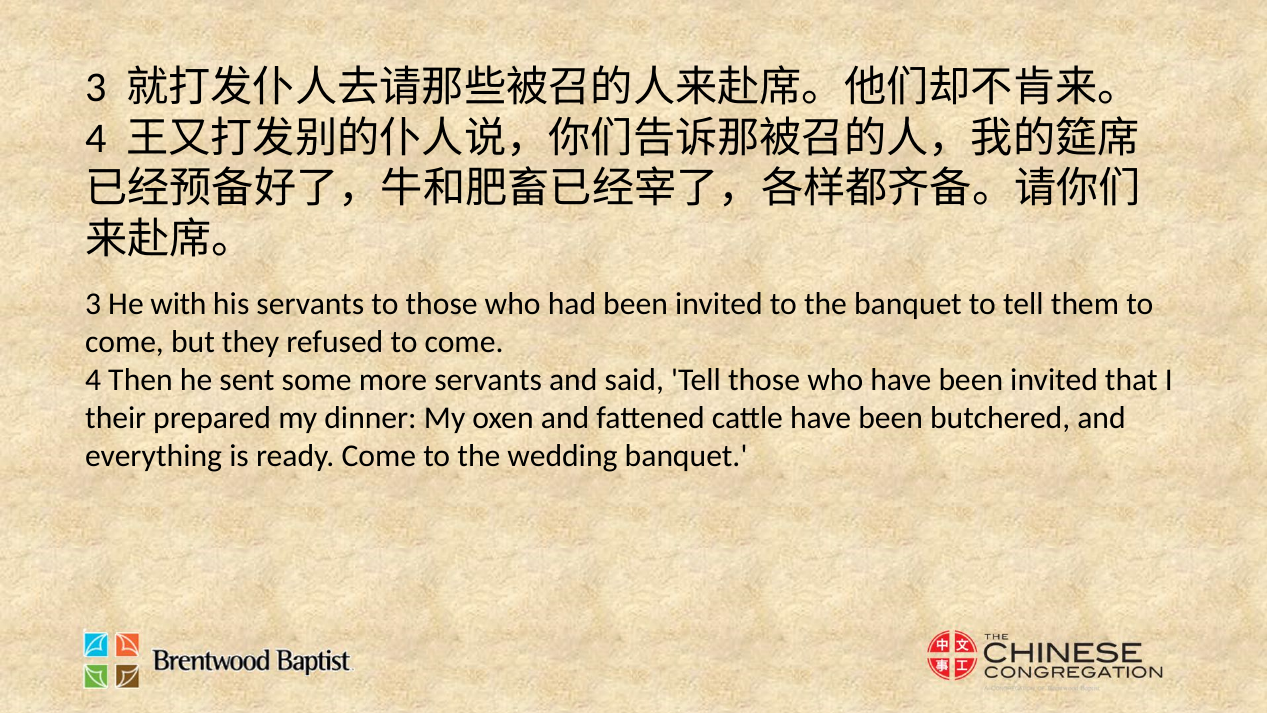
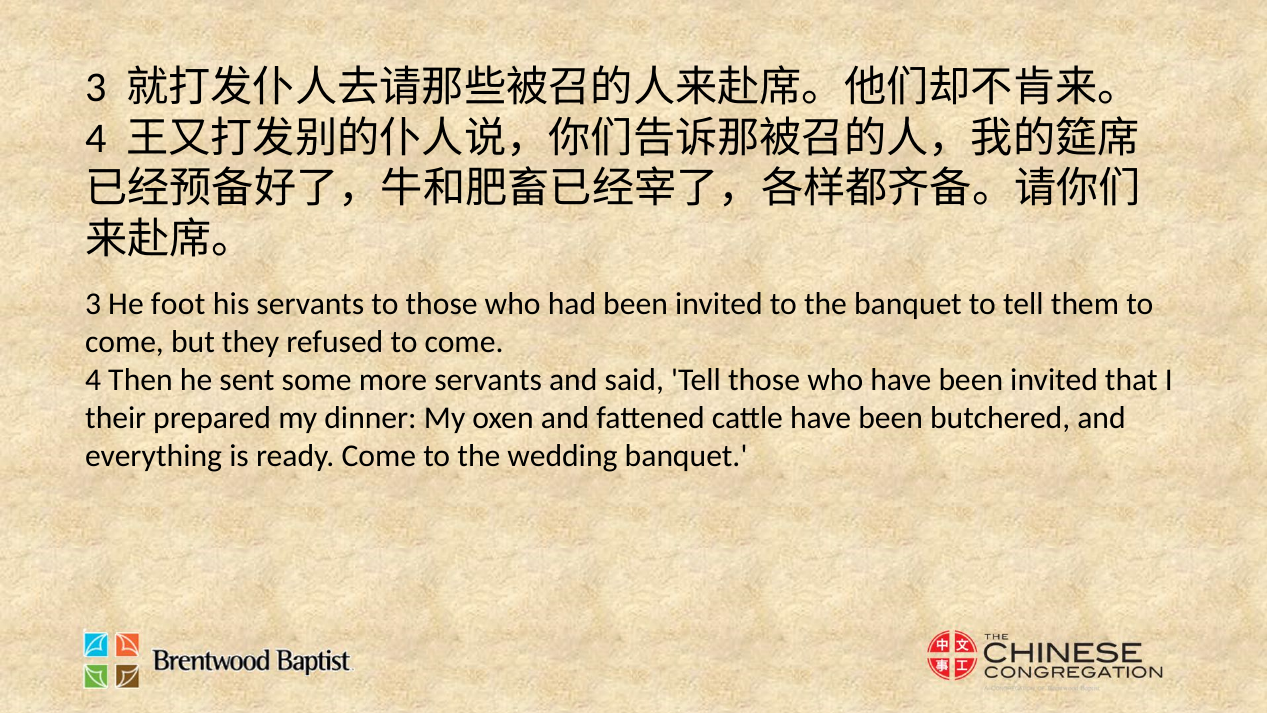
with: with -> foot (178, 304)
